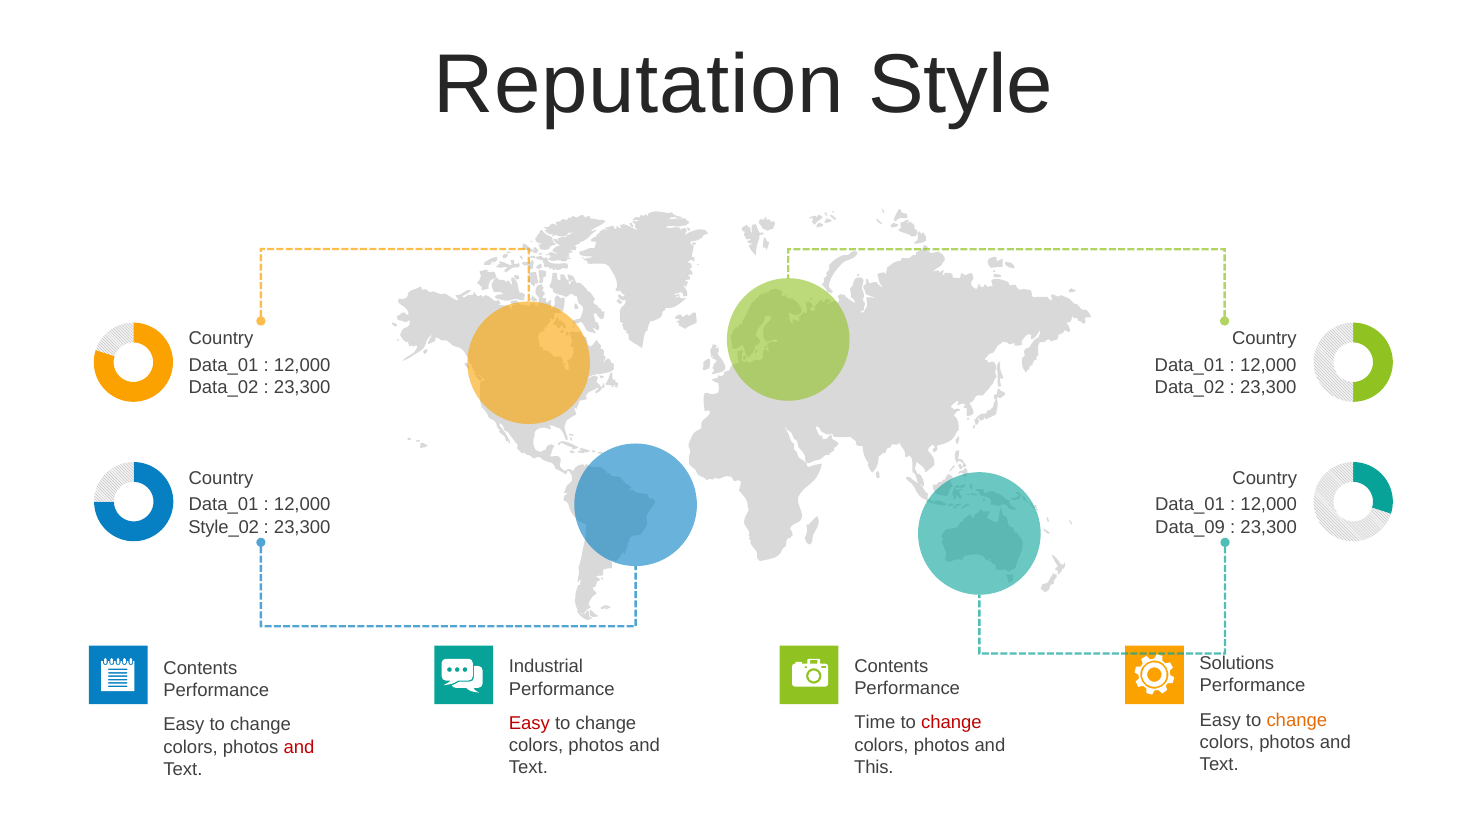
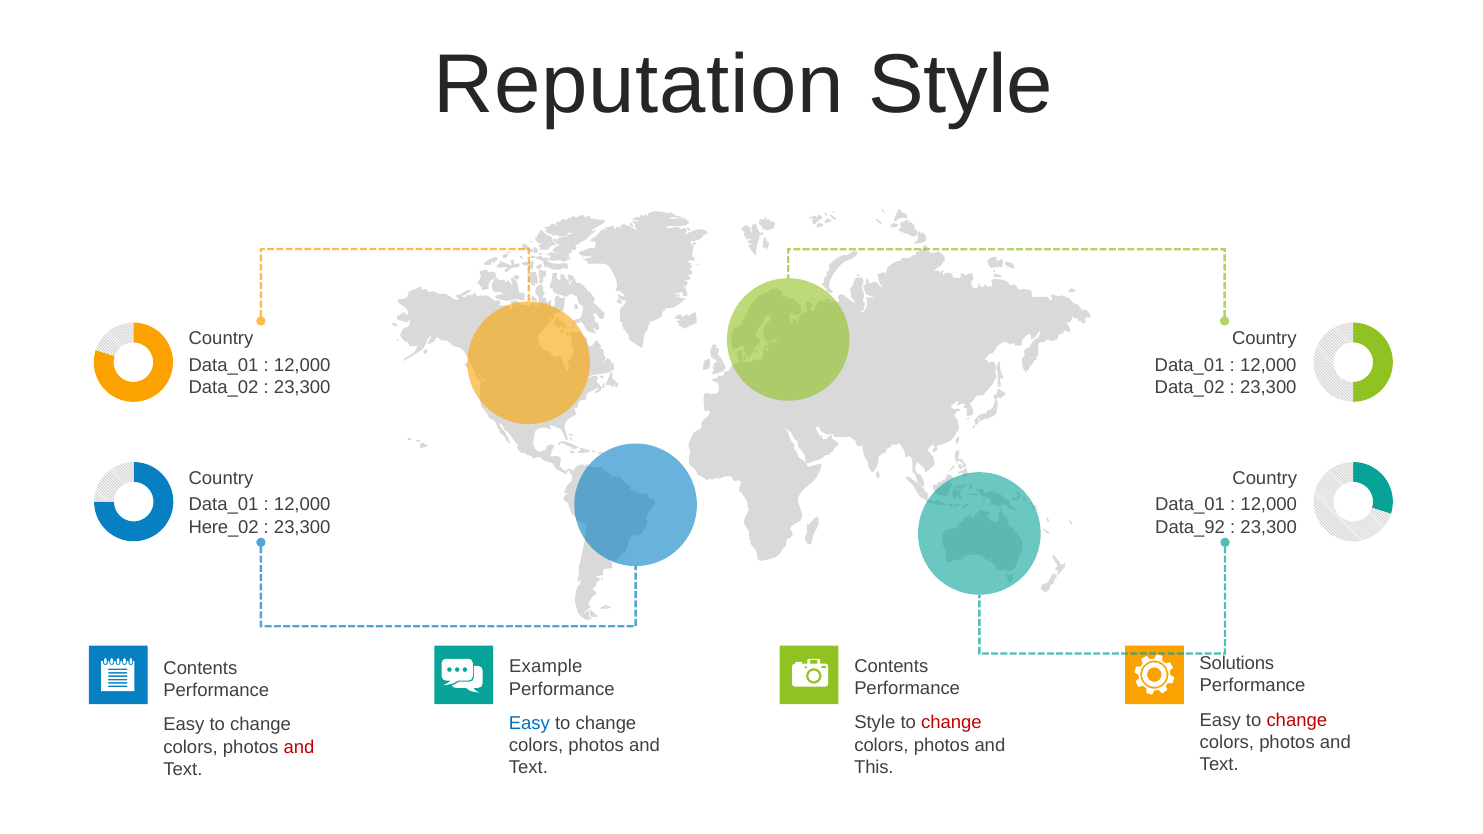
Style_02: Style_02 -> Here_02 (224, 527)
Data_09: Data_09 -> Data_92 (1190, 527)
Industrial: Industrial -> Example (546, 667)
change colour: orange -> red (1297, 720)
Time: Time -> Style (875, 723)
Easy colour: red -> blue (529, 723)
